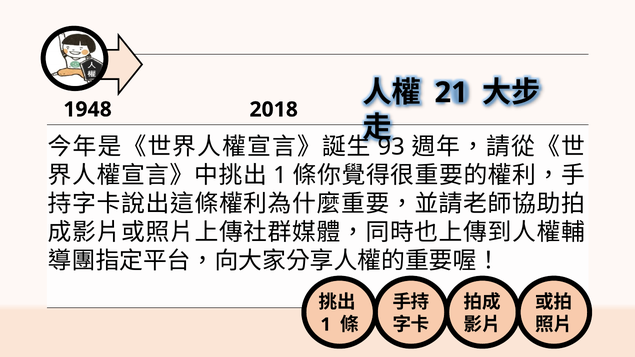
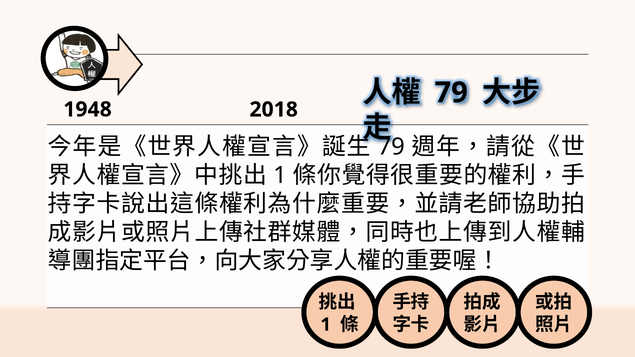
21: 21 -> 79 (451, 93)
93: 93 -> 79 (391, 147)
